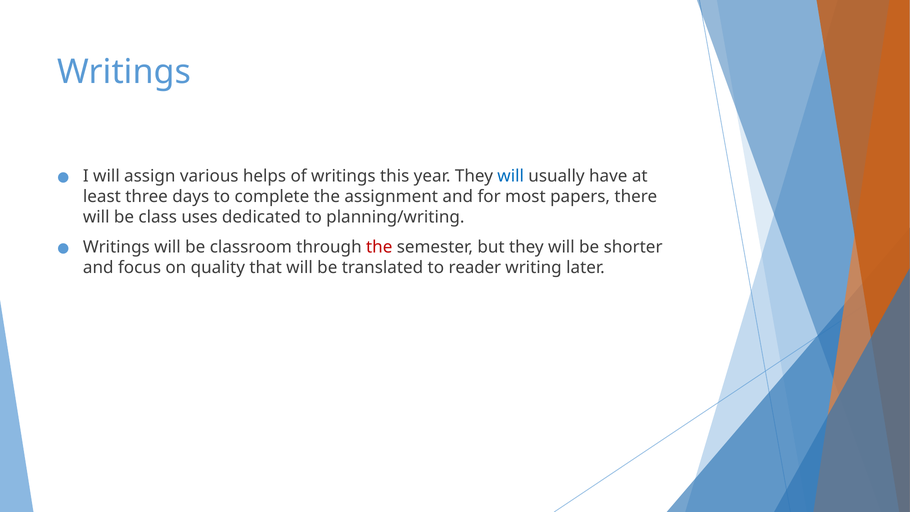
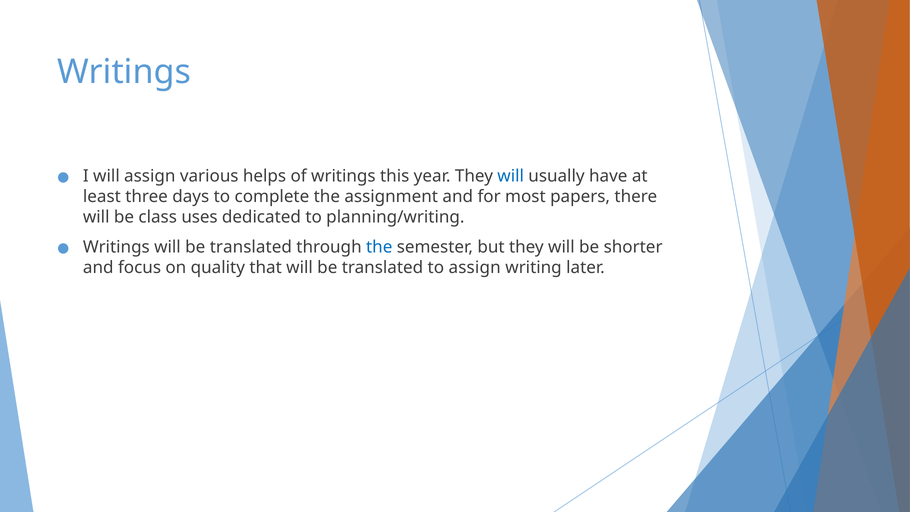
Writings will be classroom: classroom -> translated (251, 247)
the colour: red -> blue (379, 247)
to reader: reader -> assign (475, 268)
